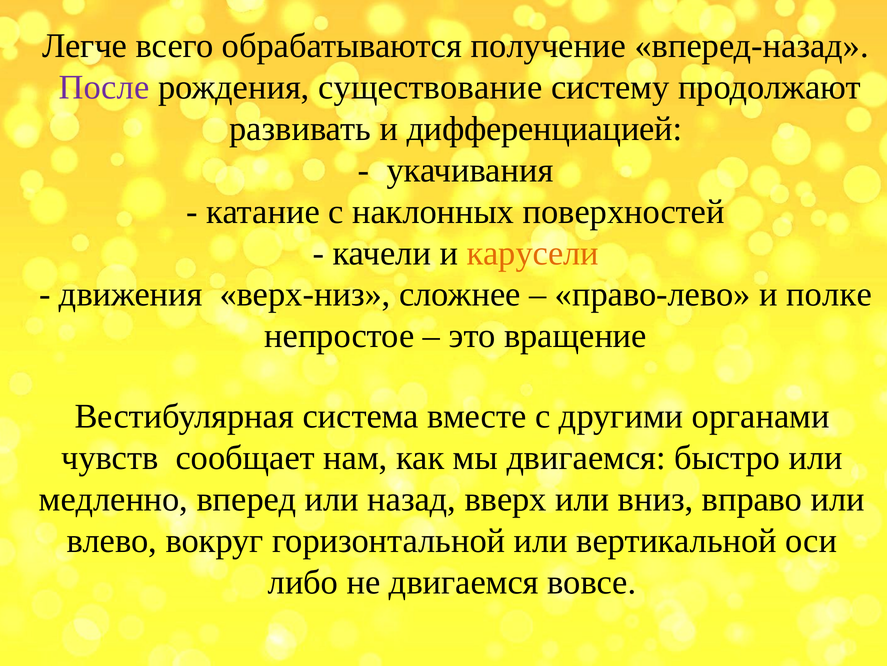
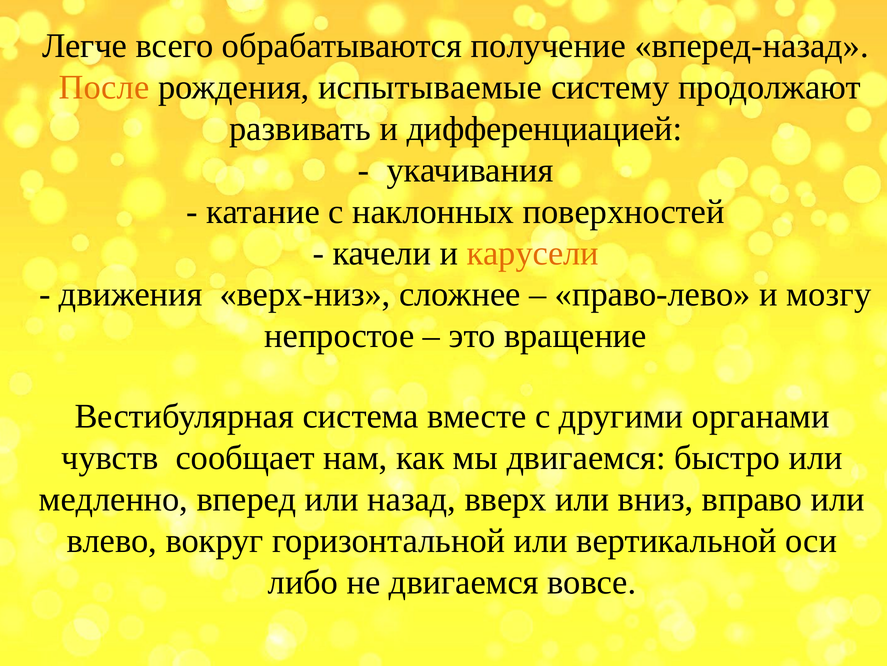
После colour: purple -> orange (104, 87)
существование: существование -> испытываемые (430, 87)
полке: полке -> мозгу (829, 294)
